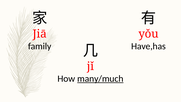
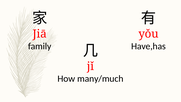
many/much underline: present -> none (100, 79)
